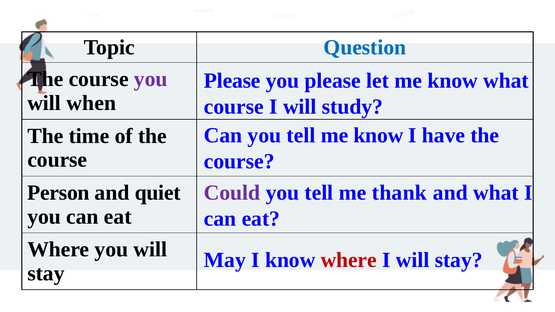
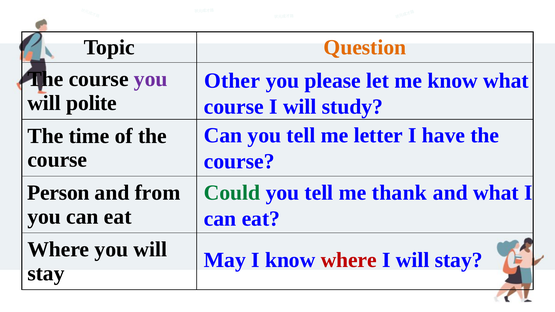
Question colour: blue -> orange (365, 47)
Please: Please -> Other (232, 81)
when: when -> polite (92, 103)
tell me know: know -> letter (378, 136)
quiet: quiet -> from (158, 193)
Could colour: purple -> green (232, 193)
